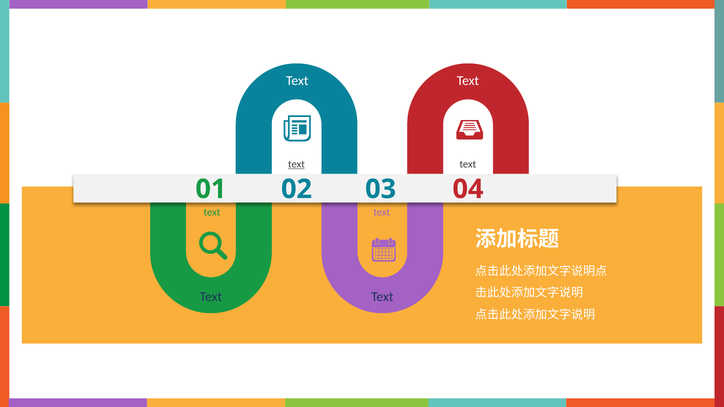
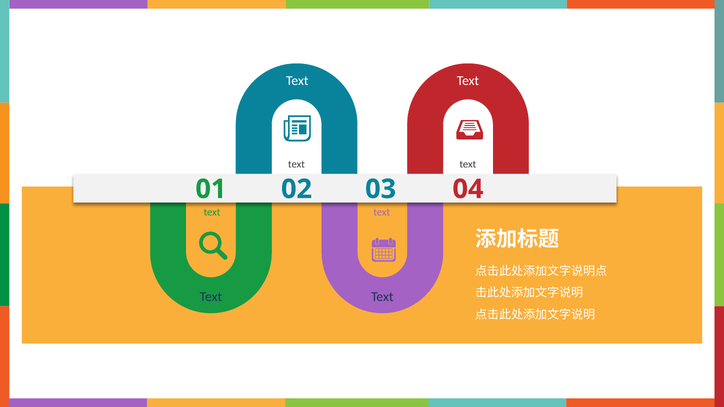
text underline: present -> none (296, 164)
